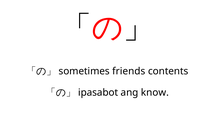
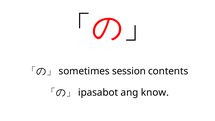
friends: friends -> session (129, 71)
